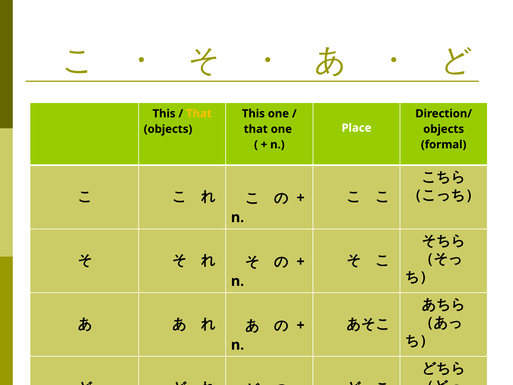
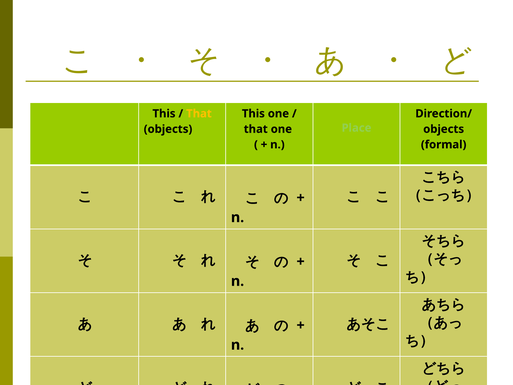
Place colour: white -> light green (356, 128)
